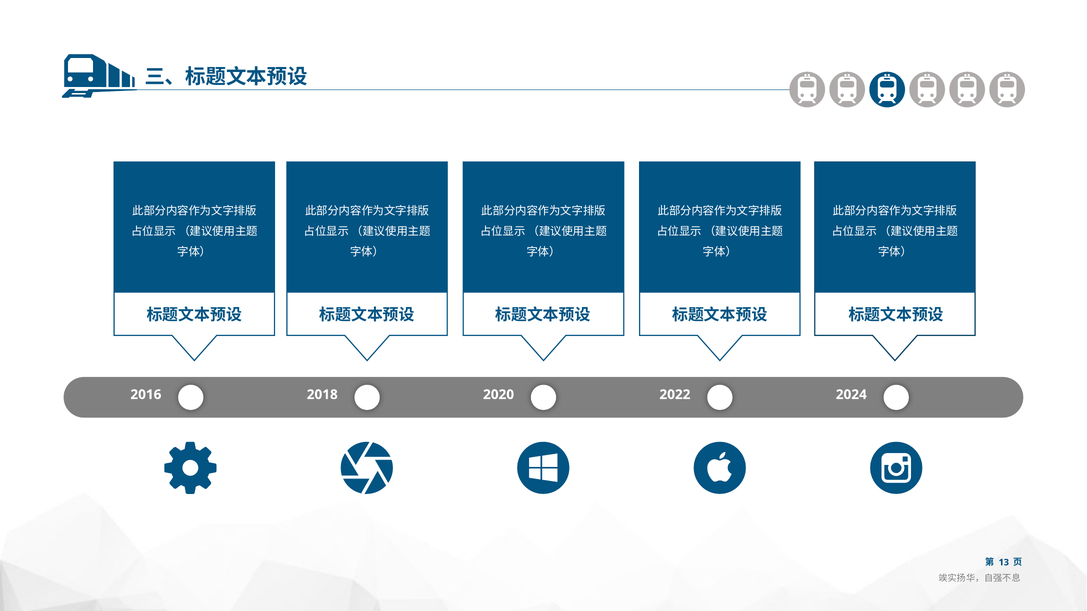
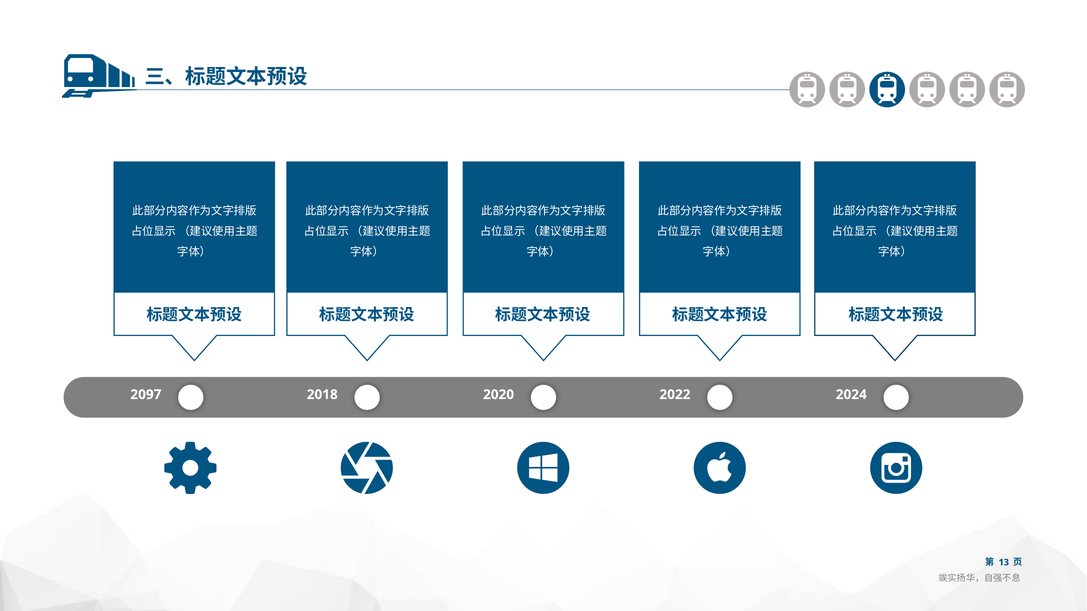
2016: 2016 -> 2097 (146, 395)
